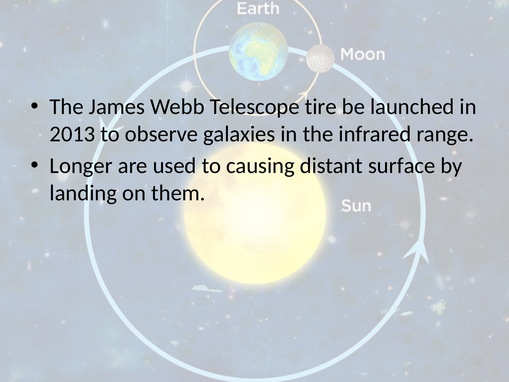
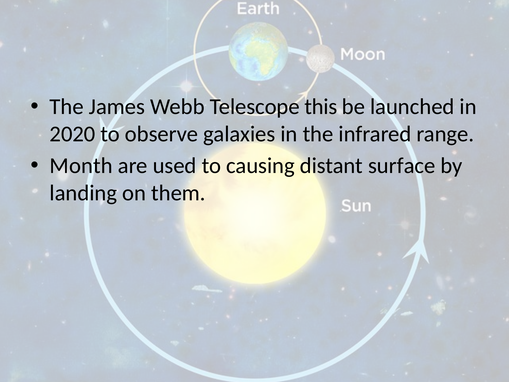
tire: tire -> this (321, 107)
2013: 2013 -> 2020 (73, 134)
Longer: Longer -> Month (81, 166)
